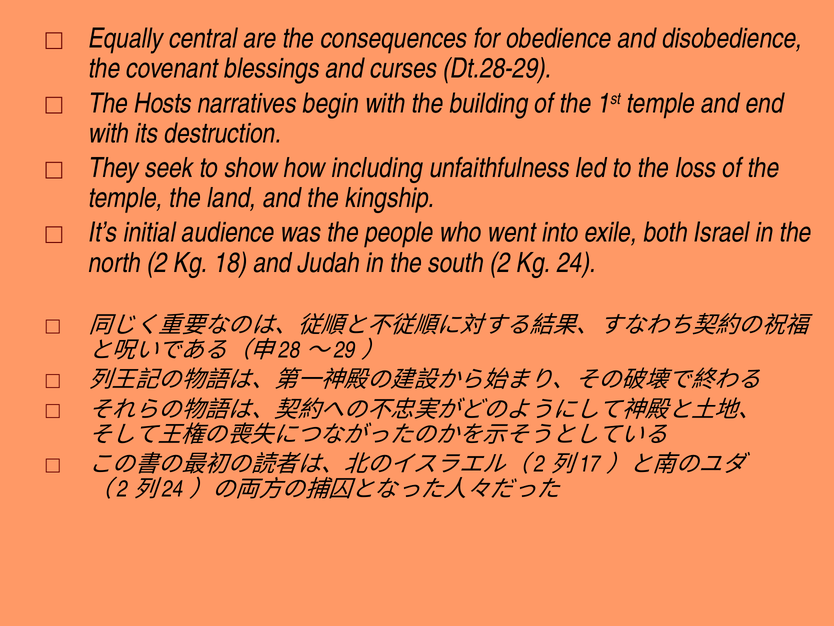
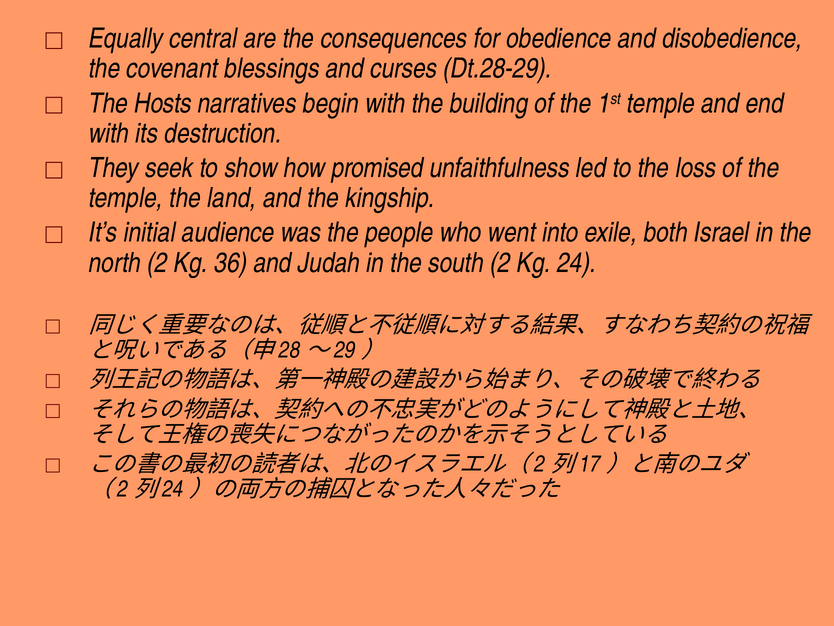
including: including -> promised (378, 168)
18: 18 -> 36 (231, 263)
